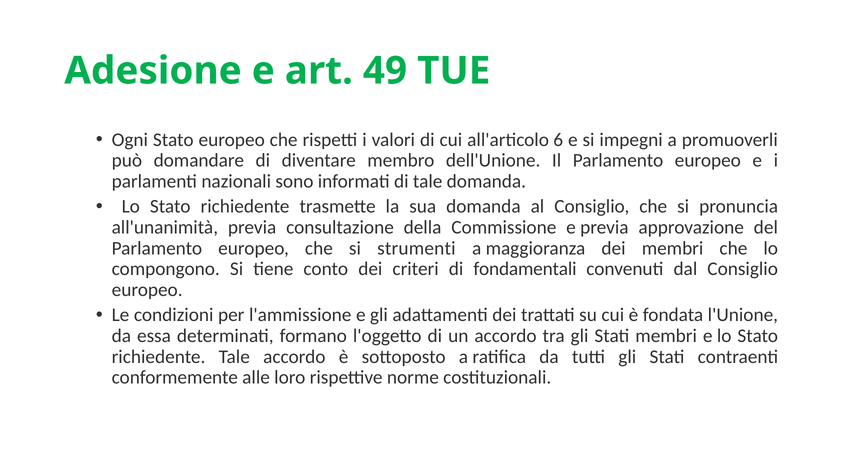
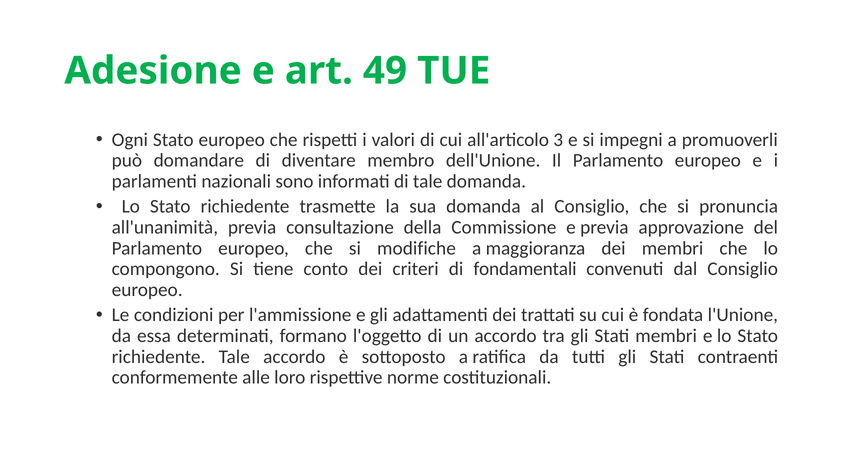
6: 6 -> 3 (558, 140)
strumenti: strumenti -> modifiche (416, 248)
